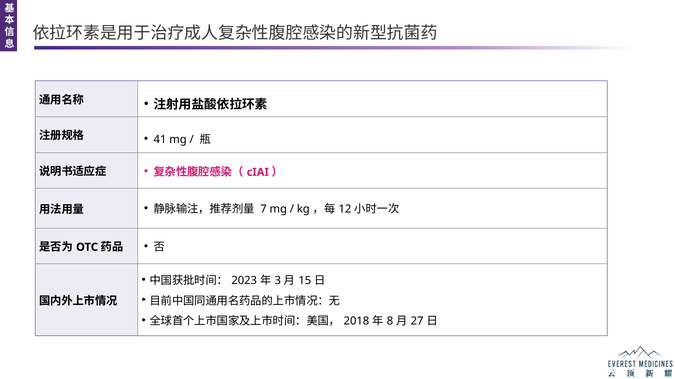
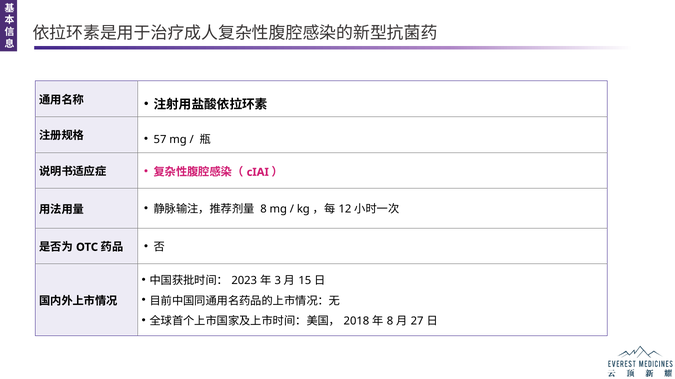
41: 41 -> 57 (160, 140)
7: 7 -> 8 (263, 210)
